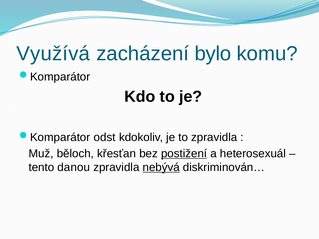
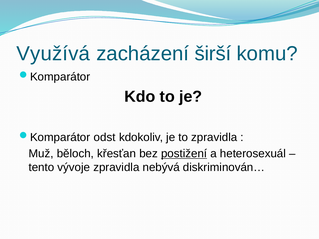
bylo: bylo -> širší (213, 54)
danou: danou -> vývoje (74, 168)
nebývá underline: present -> none (161, 168)
